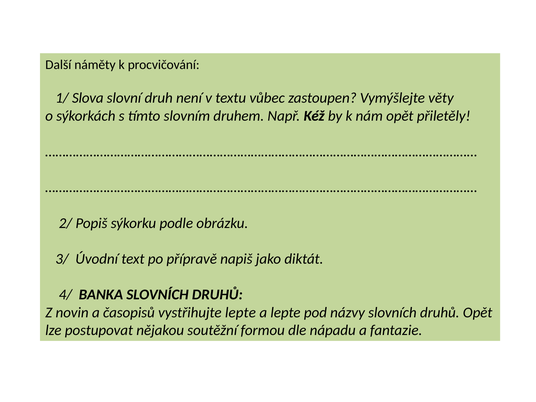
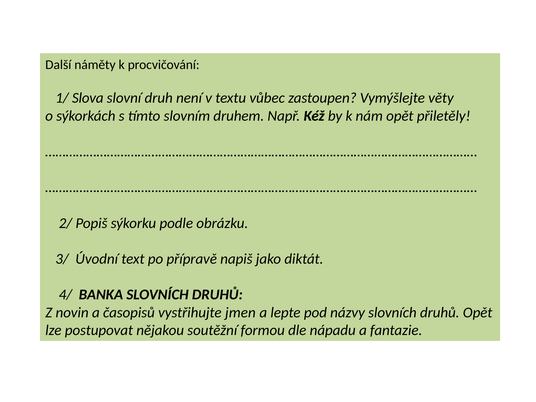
vystřihujte lepte: lepte -> jmen (240, 313)
